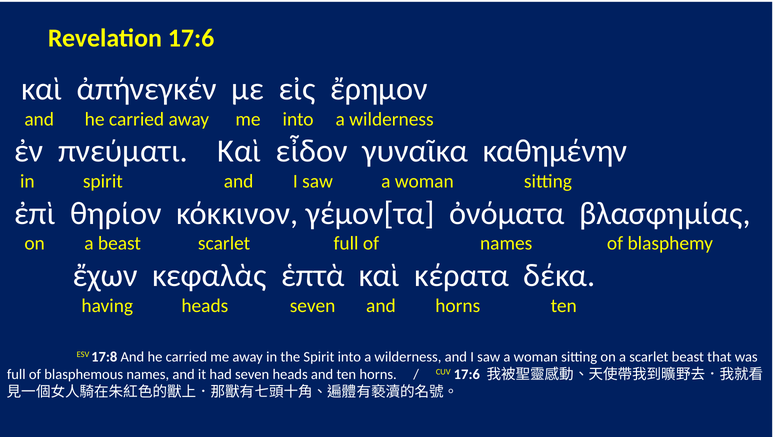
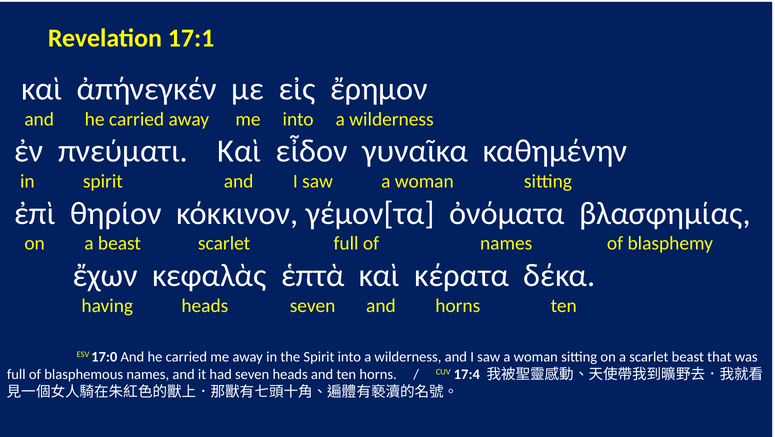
Revelation 17:6: 17:6 -> 17:1 (191, 38)
17:8: 17:8 -> 17:0 (104, 357)
CUV 17:6: 17:6 -> 17:4 (467, 374)
